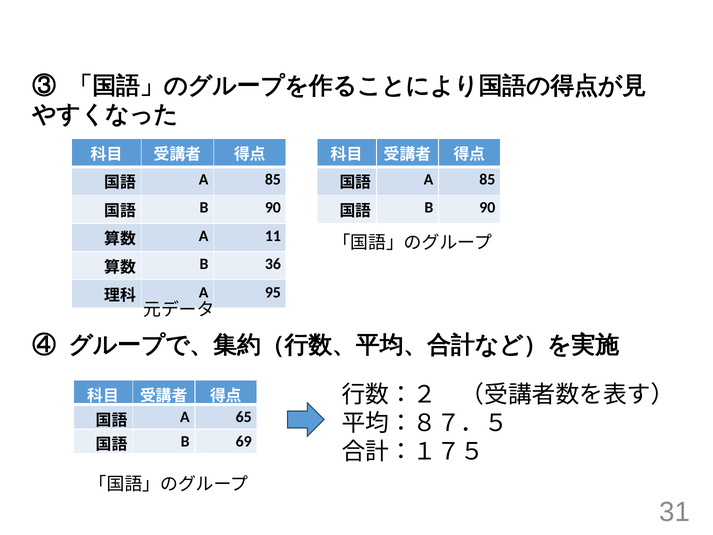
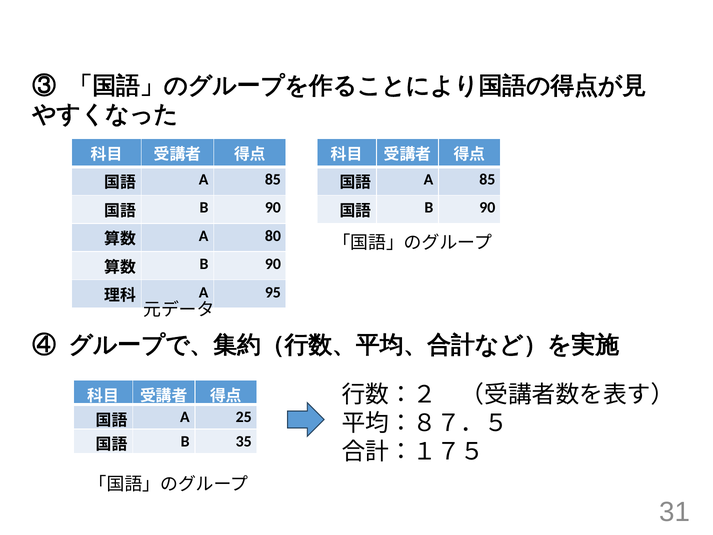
11: 11 -> 80 (273, 236)
36: 36 -> 90 (273, 264)
65: 65 -> 25 (244, 417)
69: 69 -> 35 (244, 441)
